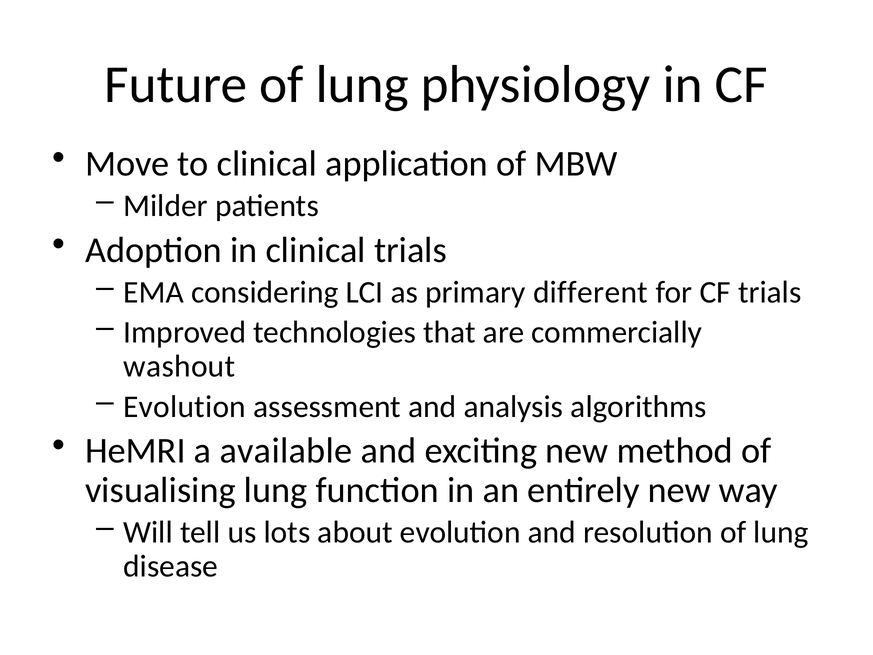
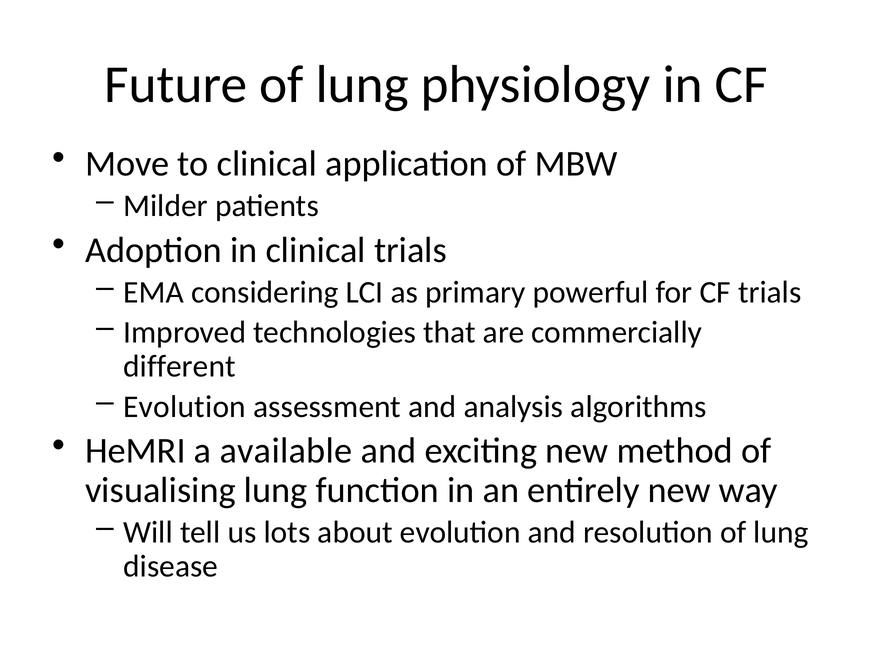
different: different -> powerful (591, 292)
washout: washout -> different (180, 366)
